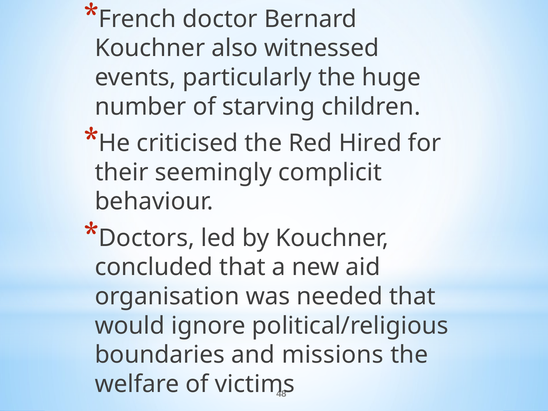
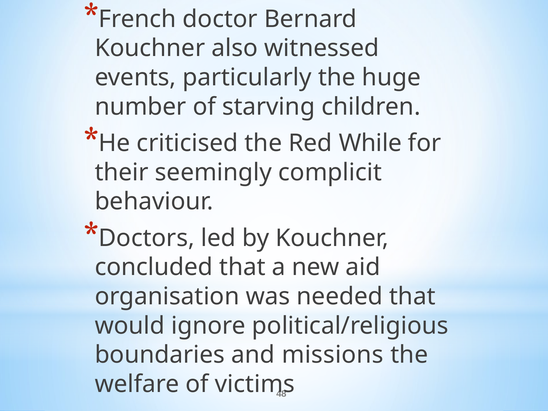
Hired: Hired -> While (370, 143)
